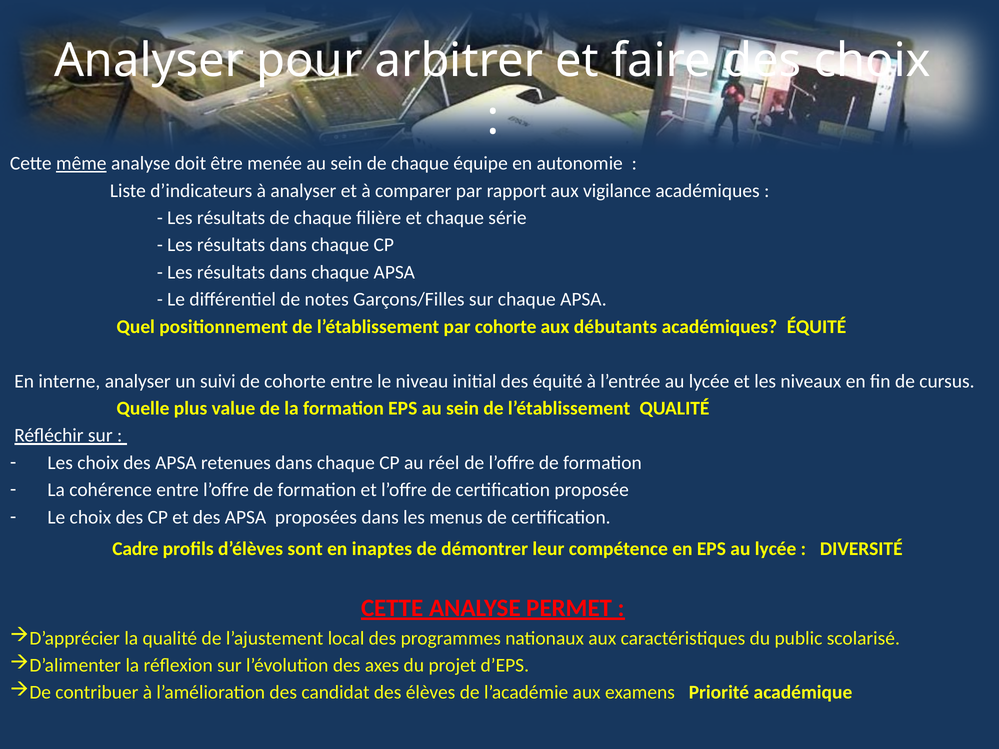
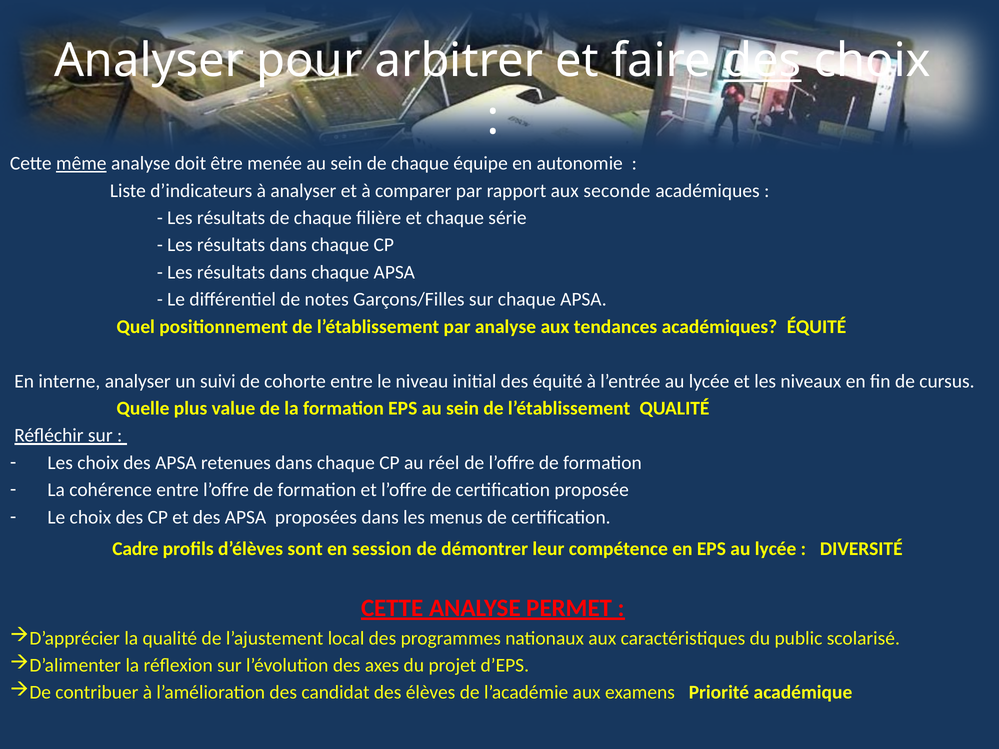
des underline: none -> present (762, 60)
vigilance: vigilance -> seconde (617, 191)
par cohorte: cohorte -> analyse (506, 327)
débutants: débutants -> tendances (615, 327)
inaptes: inaptes -> session (382, 549)
